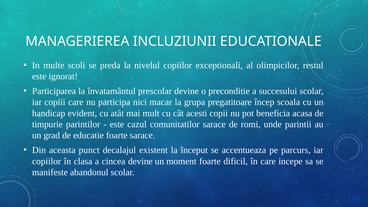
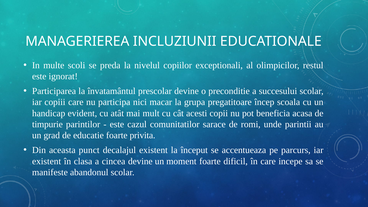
foarte sarace: sarace -> privita (142, 135)
copiilor: copiilor -> existent (47, 161)
